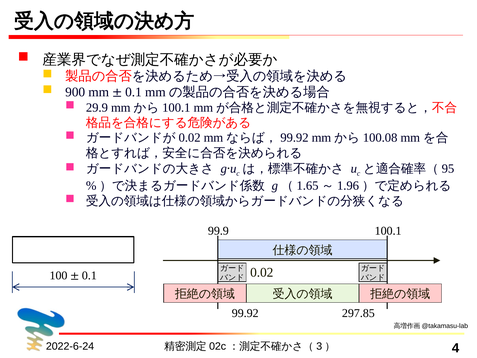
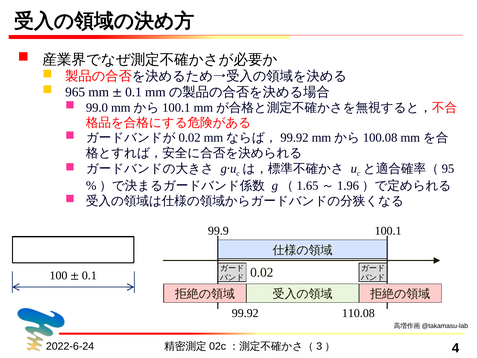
900: 900 -> 965 (75, 92)
29.9: 29.9 -> 99.0 (97, 107)
297.85: 297.85 -> 110.08 (358, 313)
